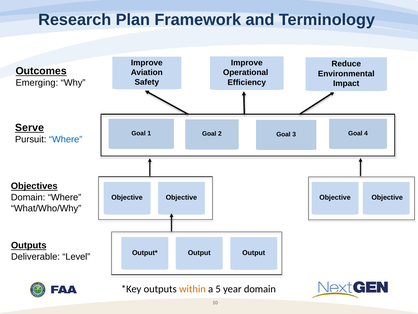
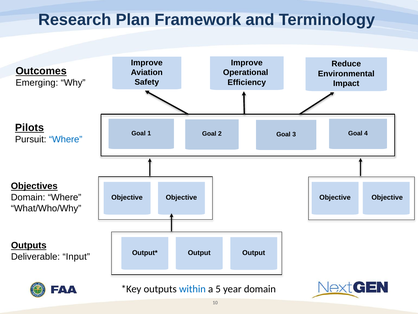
Serve: Serve -> Pilots (30, 127)
Level: Level -> Input (76, 256)
within colour: orange -> blue (192, 289)
